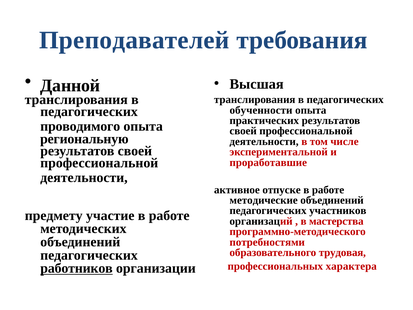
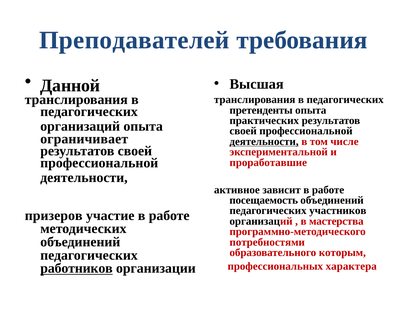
обученности: обученности -> претенденты (261, 110)
проводимого: проводимого -> организаций (80, 126)
региональную: региональную -> ограничивает (84, 139)
деятельности underline: none -> present (264, 141)
отпуске: отпуске -> зависит (282, 190)
методические: методические -> посещаемость (264, 200)
предмету: предмету -> призеров (54, 215)
трудовая: трудовая -> которым (342, 252)
